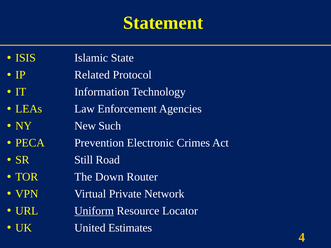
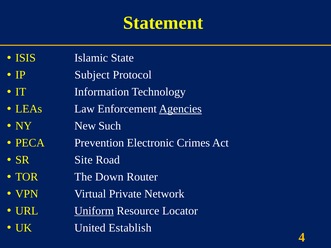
Related: Related -> Subject (92, 75)
Agencies underline: none -> present (180, 109)
Still: Still -> Site (83, 160)
Estimates: Estimates -> Establish (130, 228)
